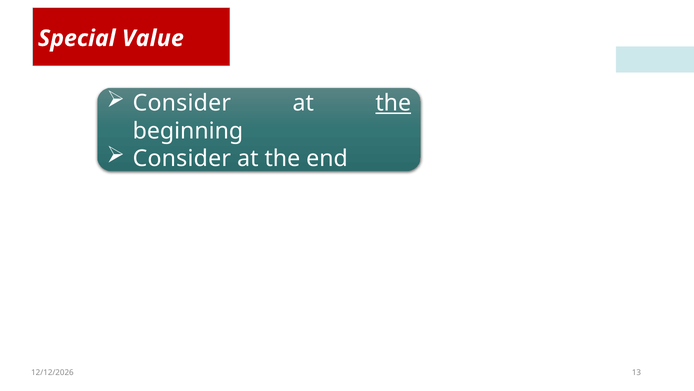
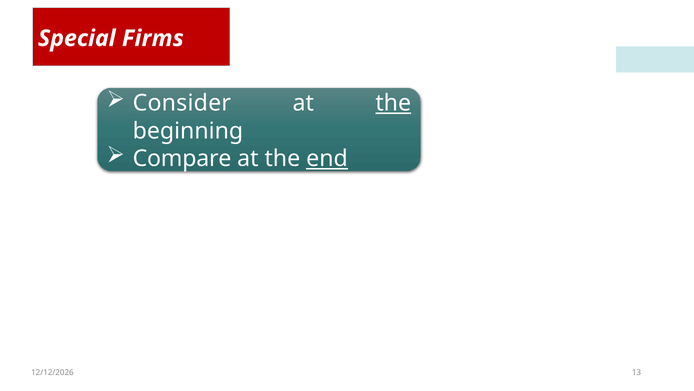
Value: Value -> Firms (153, 38)
Consider: Consider -> Compare (182, 158)
end underline: none -> present (327, 158)
